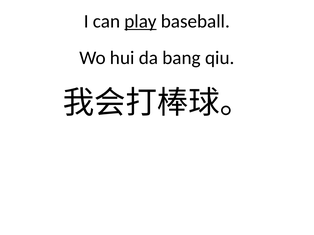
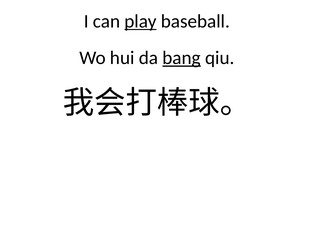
bang underline: none -> present (182, 58)
